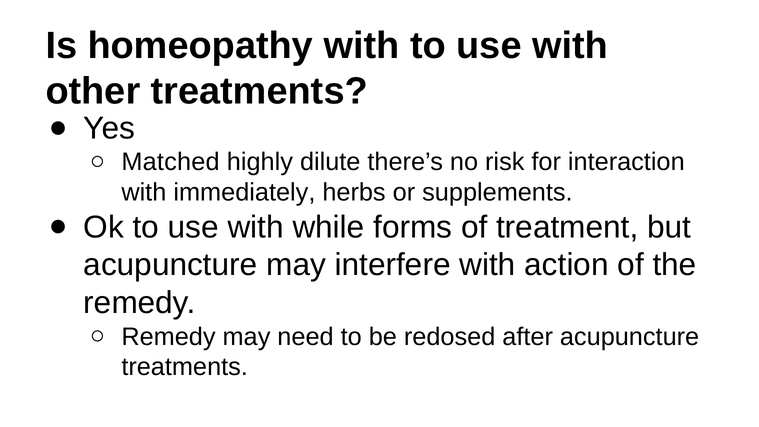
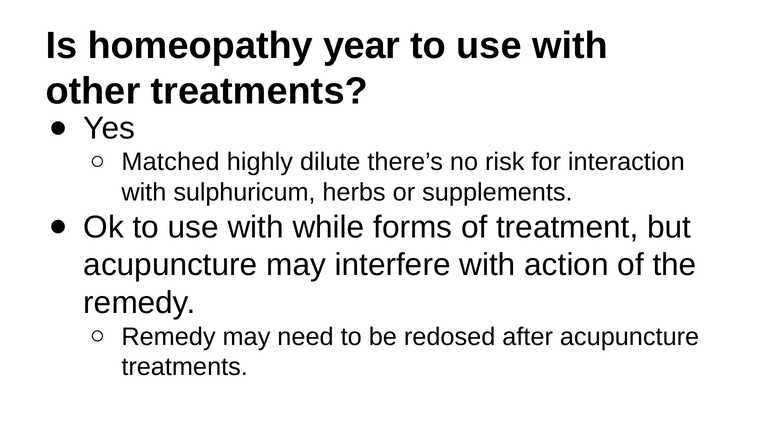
homeopathy with: with -> year (362, 46)
immediately: immediately -> sulphuricum (244, 192)
